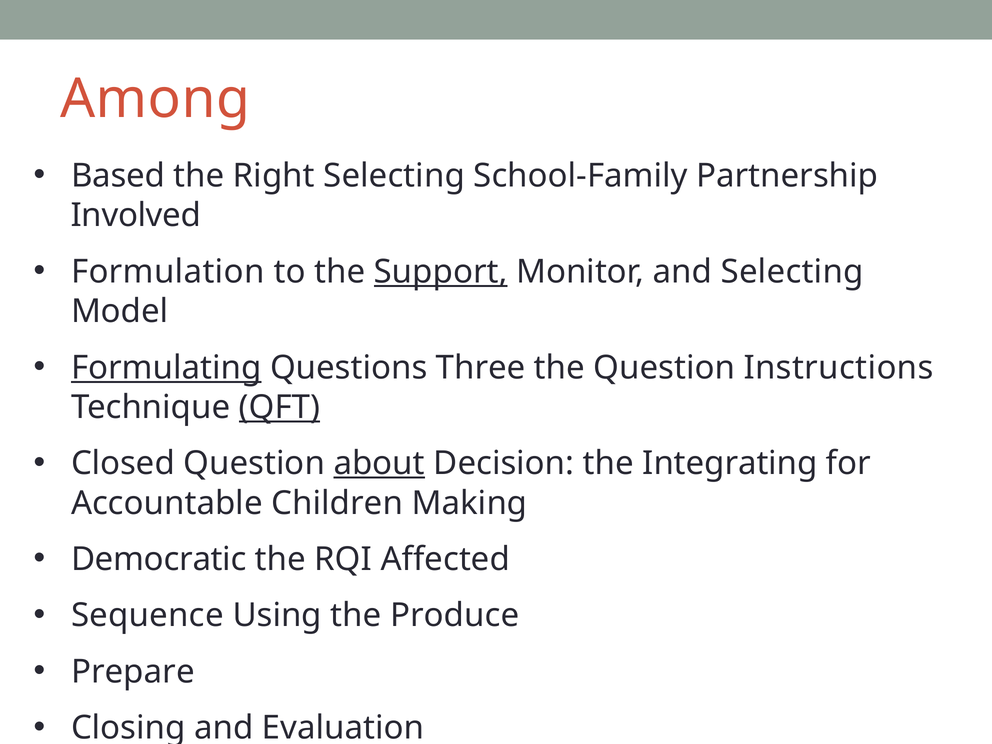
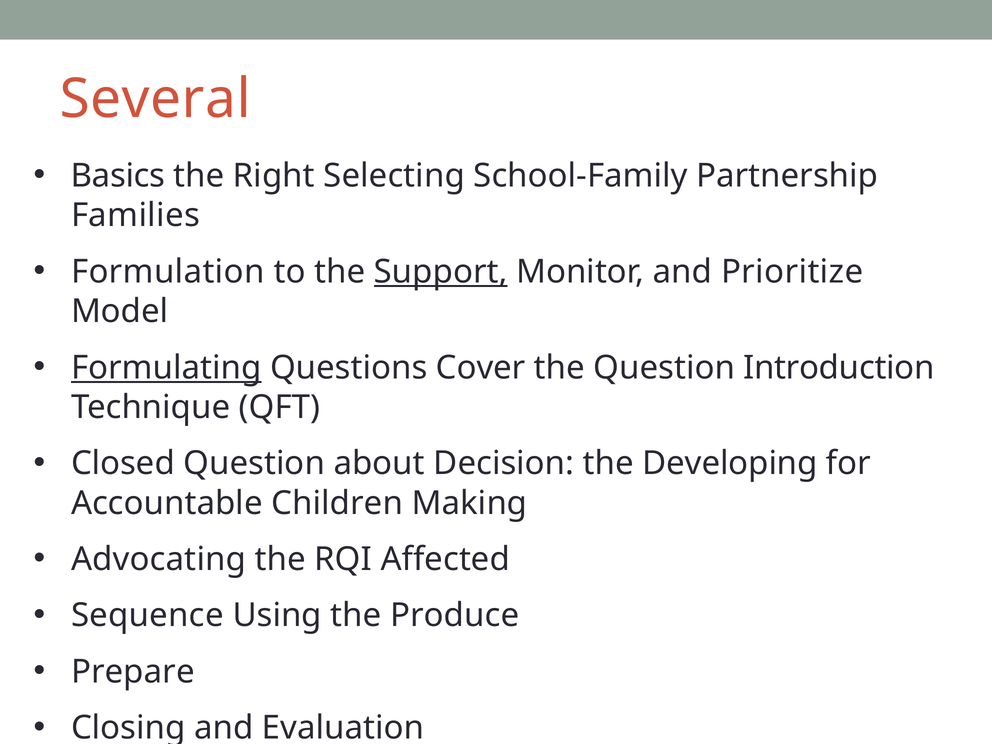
Among: Among -> Several (155, 99)
Based: Based -> Basics (118, 176)
Involved: Involved -> Families (135, 216)
and Selecting: Selecting -> Prioritize (792, 272)
Three: Three -> Cover (481, 368)
Instructions: Instructions -> Introduction (839, 368)
QFT underline: present -> none (280, 407)
about underline: present -> none (379, 463)
Integrating: Integrating -> Developing (730, 463)
Democratic: Democratic -> Advocating (159, 559)
